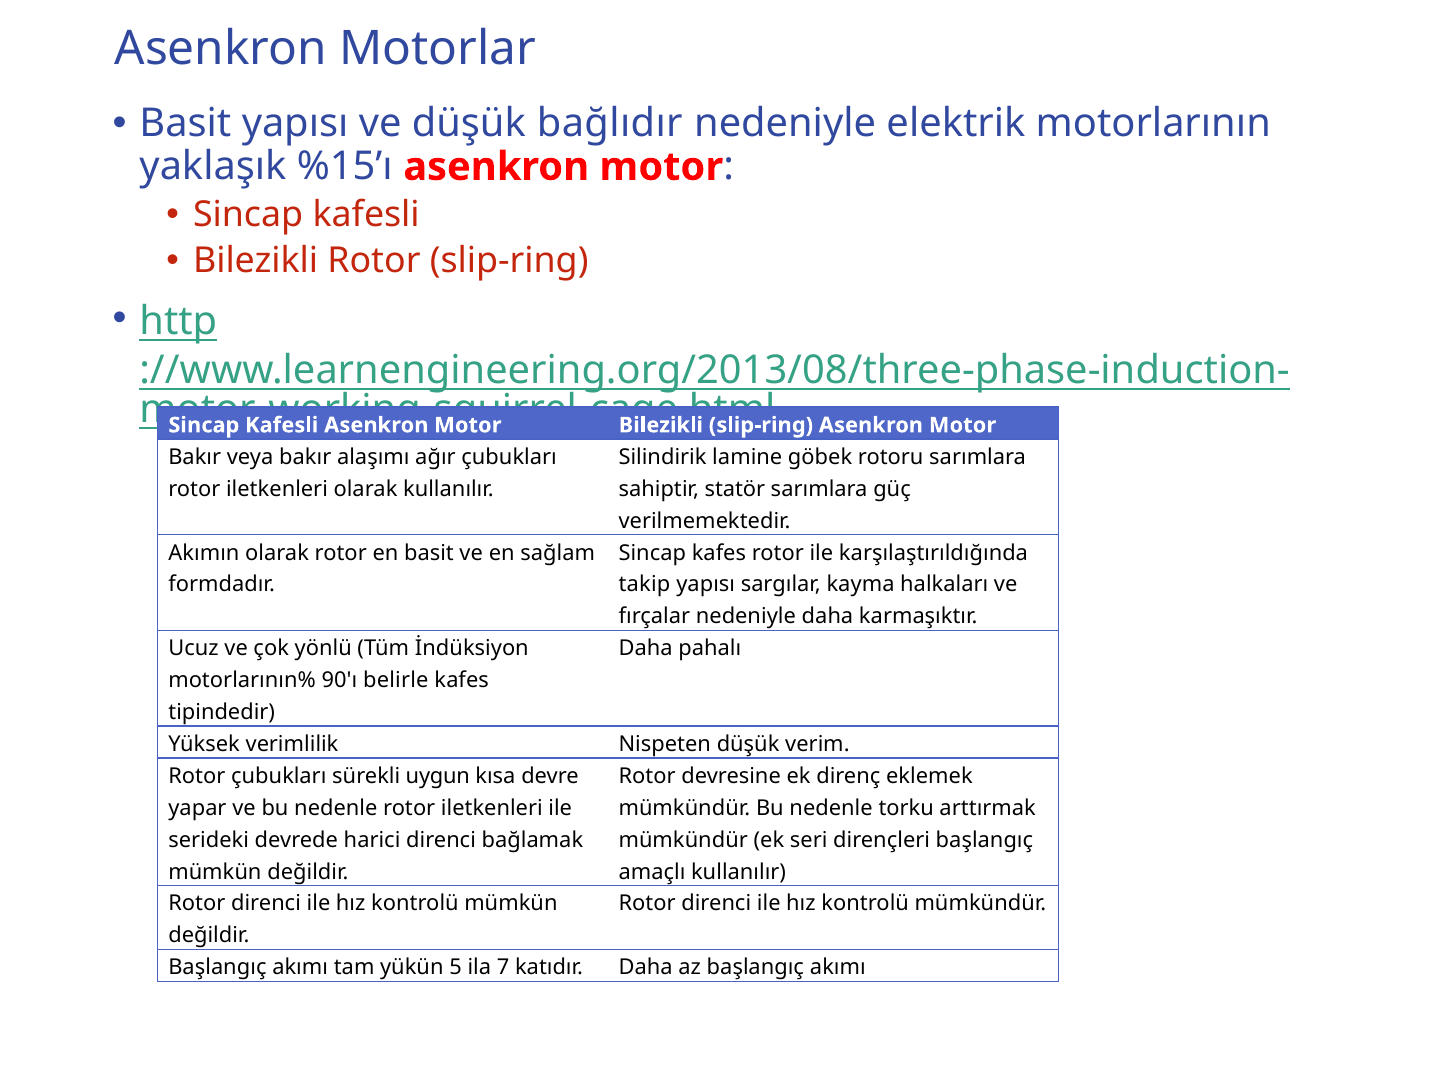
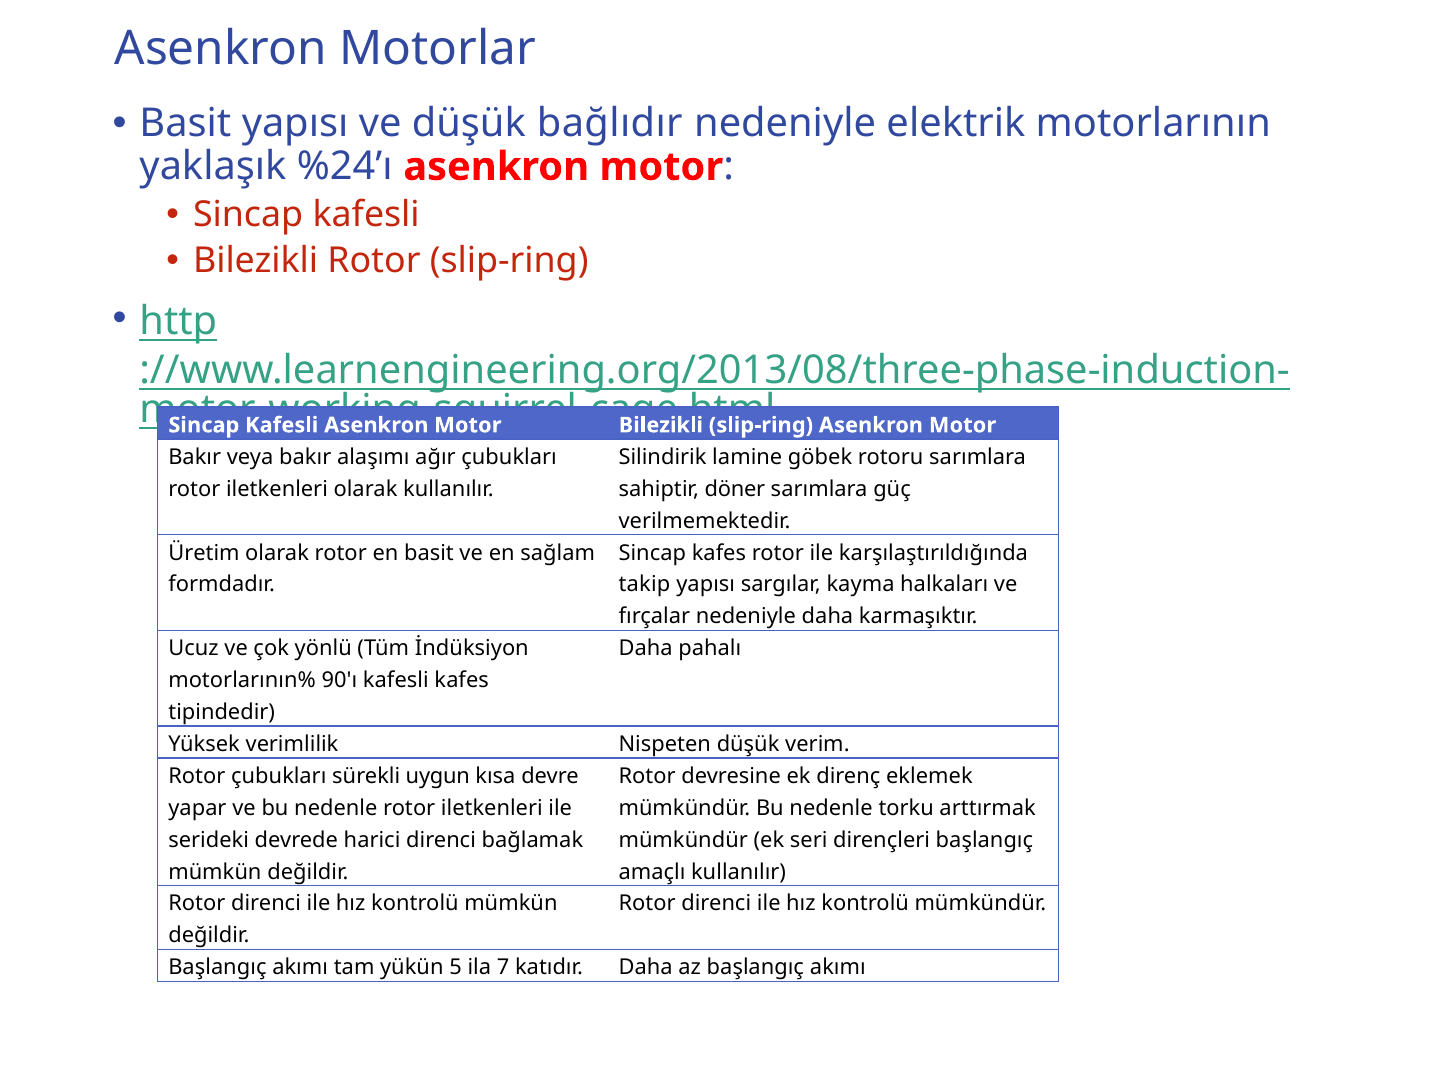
%15’ı: %15’ı -> %24’ı (345, 167)
statör: statör -> döner (735, 489)
Akımın: Akımın -> Üretim (204, 553)
90'ı belirle: belirle -> kafesli (396, 681)
